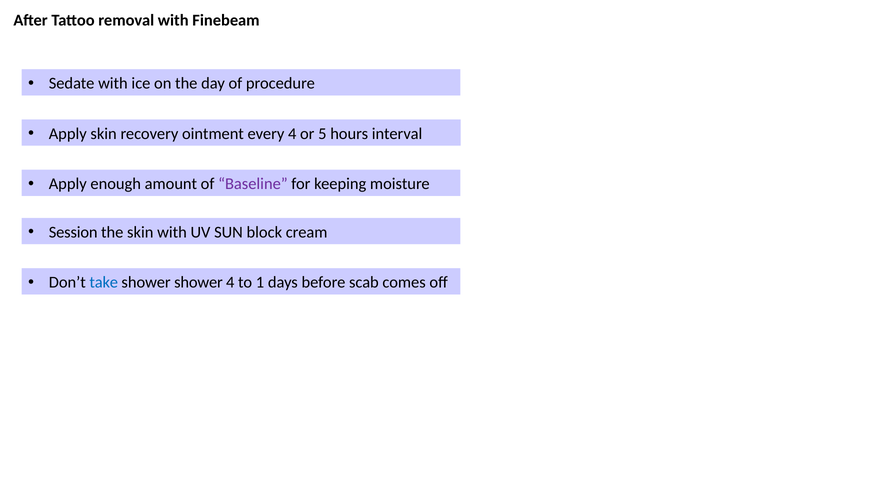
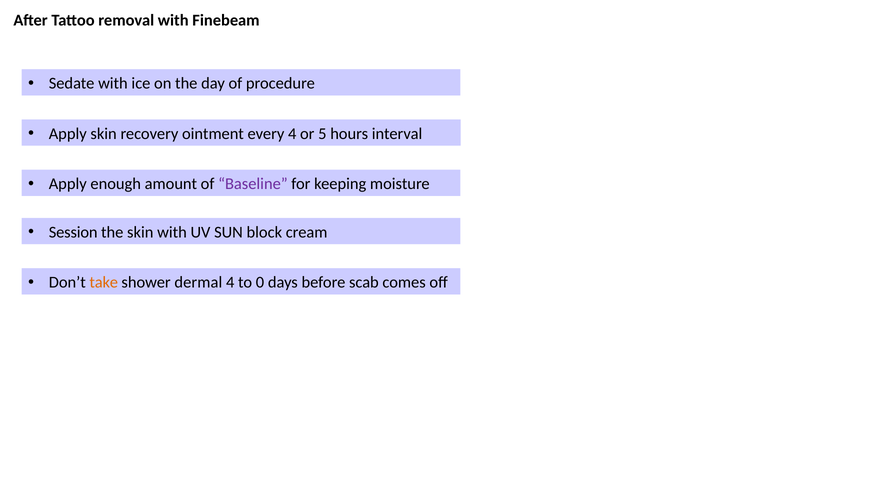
take colour: blue -> orange (104, 282)
shower shower: shower -> dermal (198, 282)
1: 1 -> 0 (260, 282)
